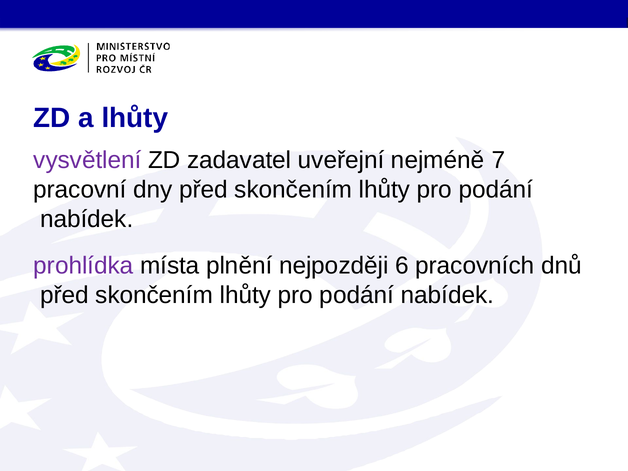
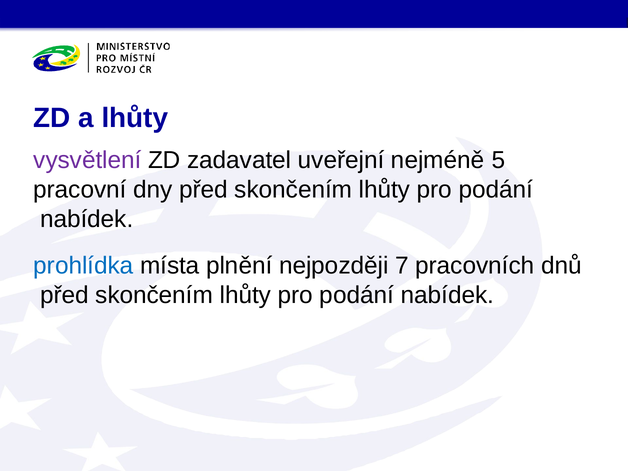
7: 7 -> 5 (498, 160)
prohlídka colour: purple -> blue (83, 266)
6: 6 -> 7 (402, 266)
